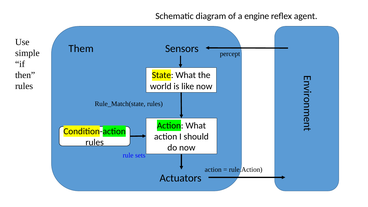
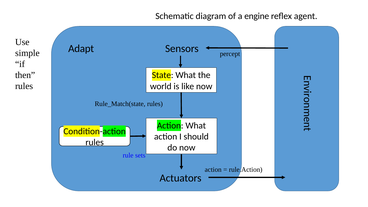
Them: Them -> Adapt (81, 49)
